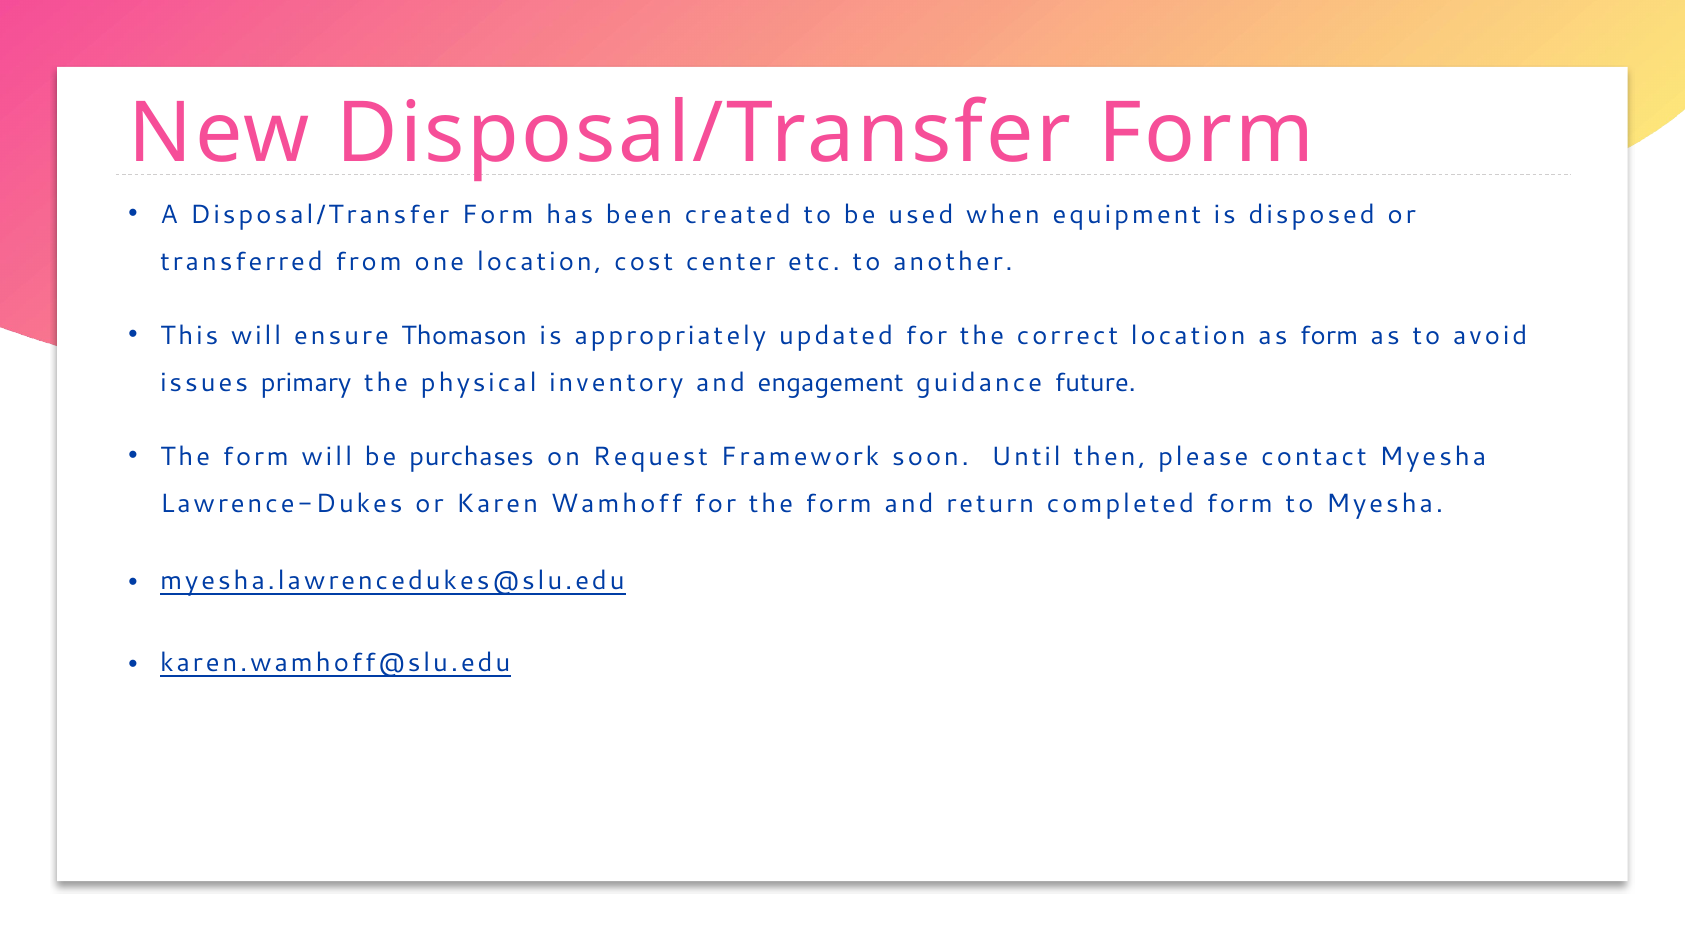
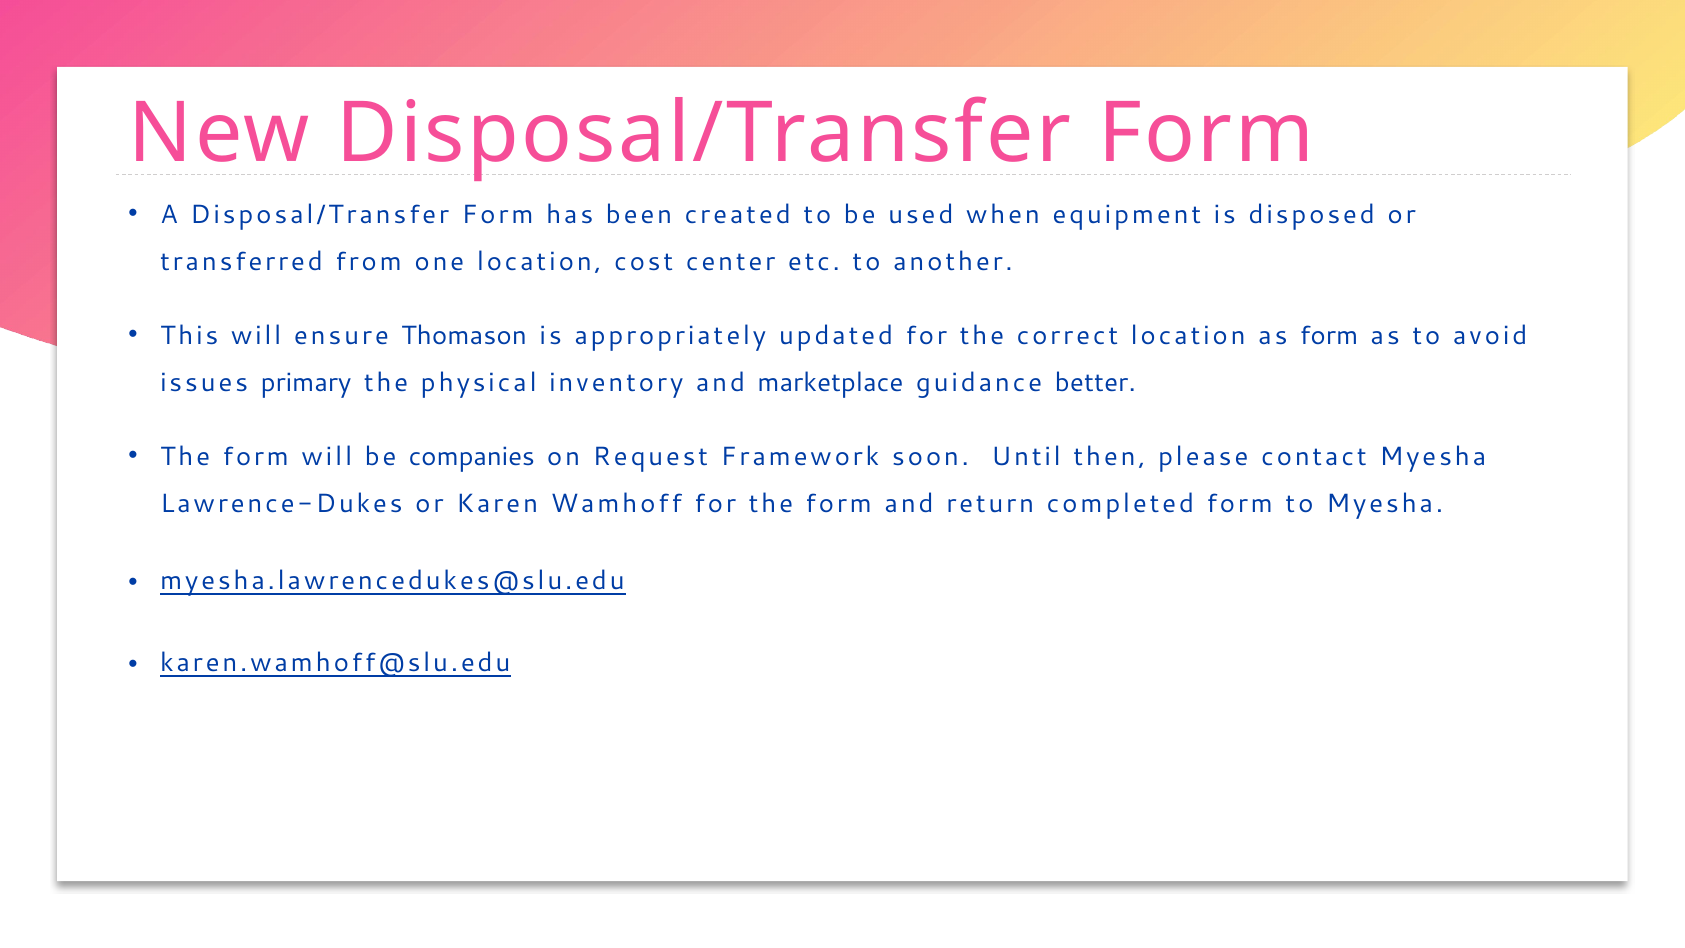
engagement: engagement -> marketplace (831, 383)
future: future -> better (1095, 383)
purchases: purchases -> companies (472, 457)
